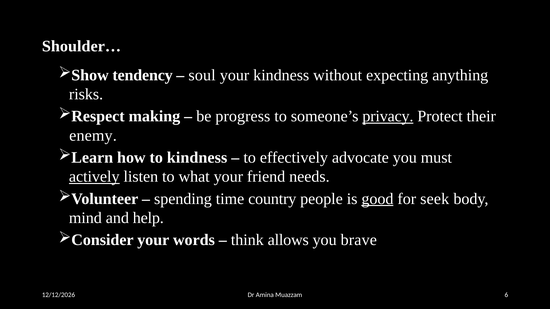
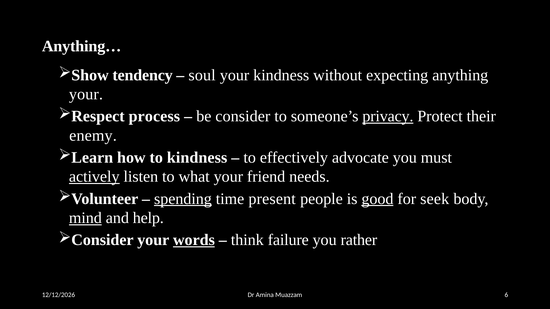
Shoulder…: Shoulder… -> Anything… (82, 46)
risks: risks -> your (86, 94)
making: making -> process (154, 116)
progress: progress -> consider (243, 116)
spending underline: none -> present (183, 199)
country: country -> present (272, 199)
mind underline: none -> present (85, 218)
words underline: none -> present (194, 240)
allows: allows -> failure (288, 240)
brave: brave -> rather (359, 240)
